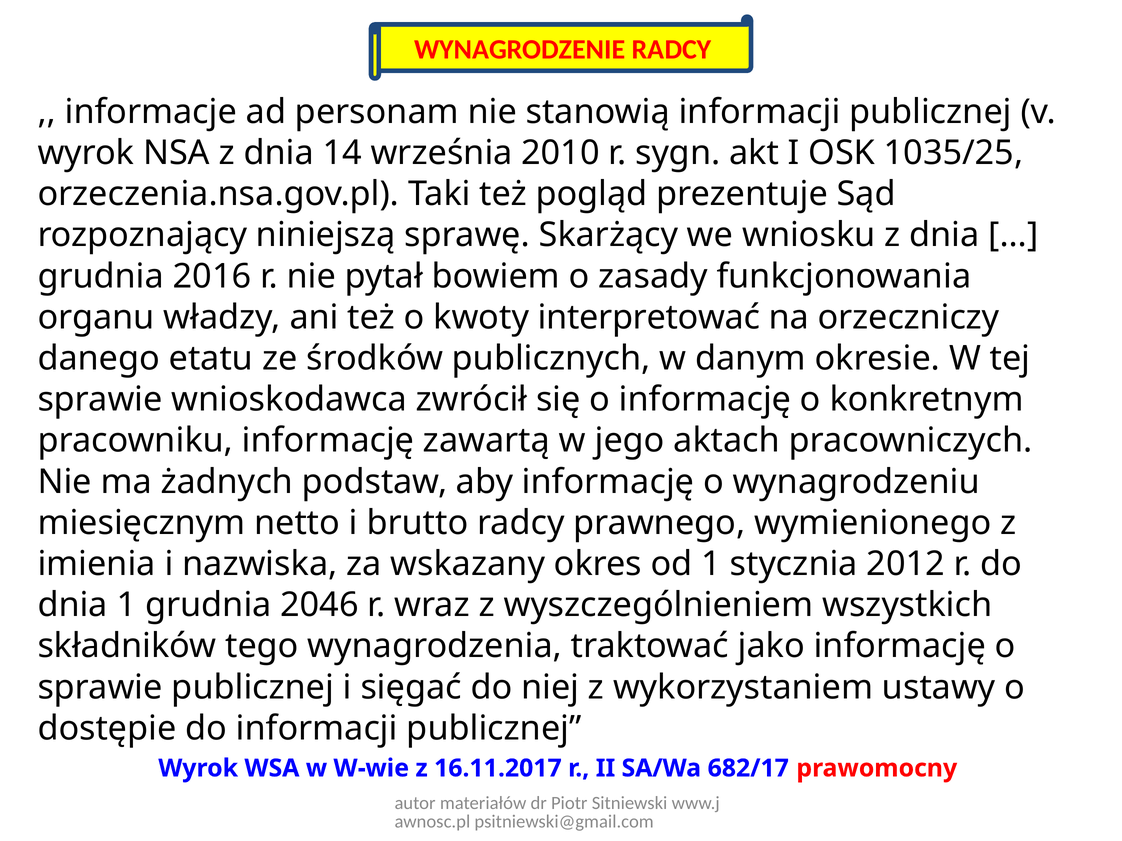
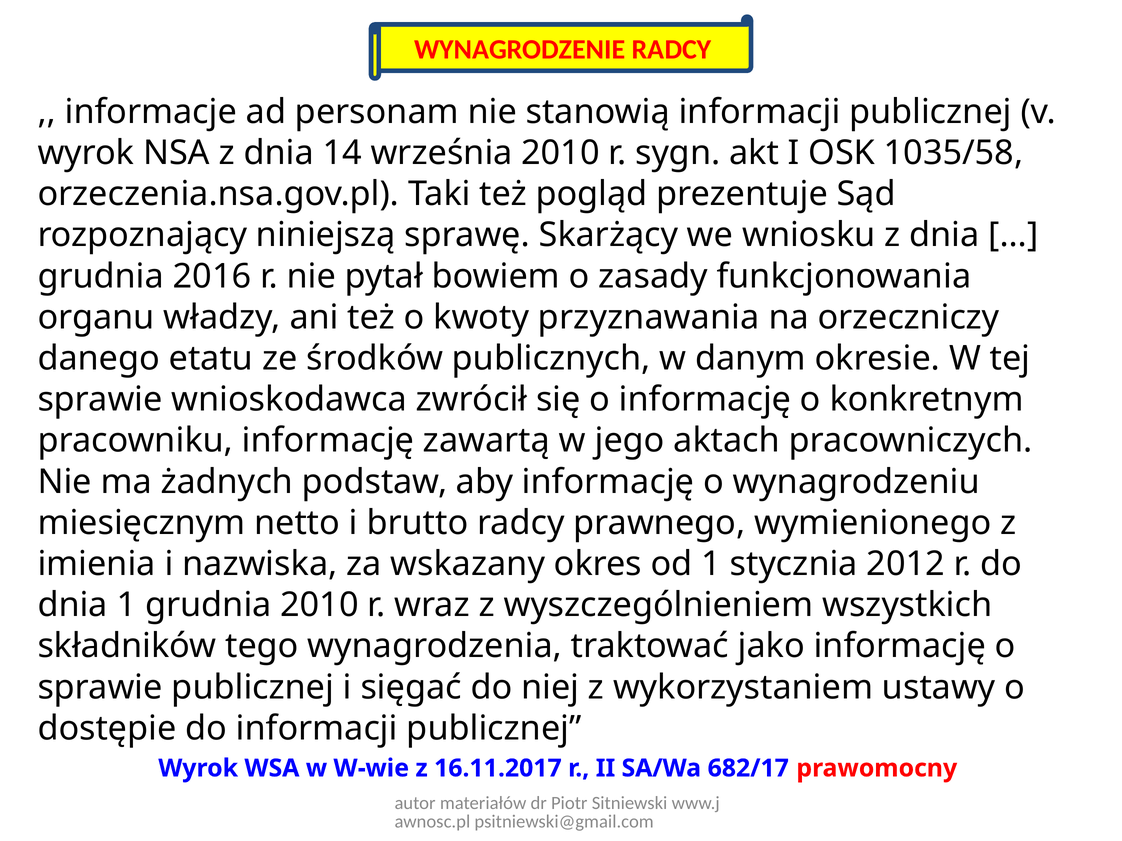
1035/25: 1035/25 -> 1035/58 (954, 153)
interpretować: interpretować -> przyznawania (649, 318)
grudnia 2046: 2046 -> 2010 (319, 605)
